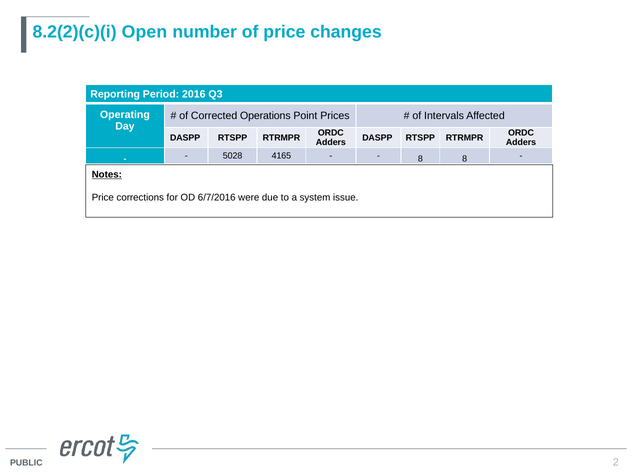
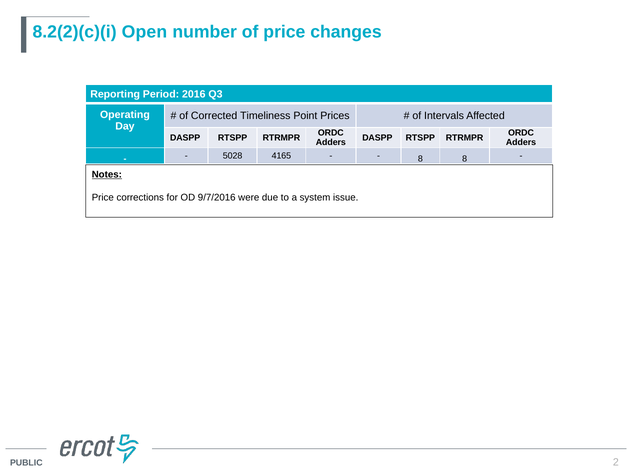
Operations: Operations -> Timeliness (265, 116)
6/7/2016: 6/7/2016 -> 9/7/2016 (217, 197)
